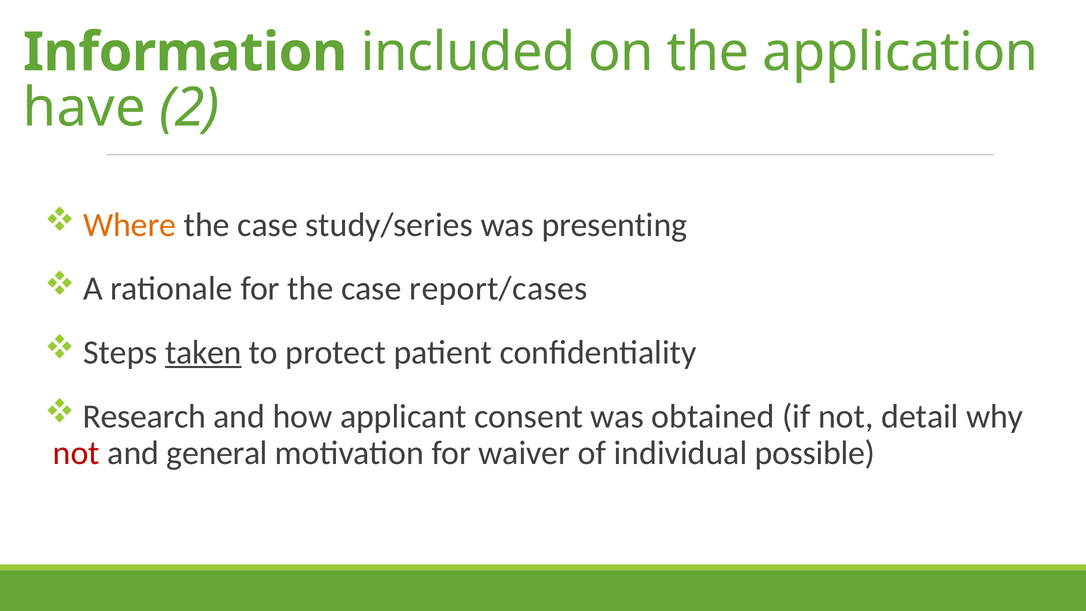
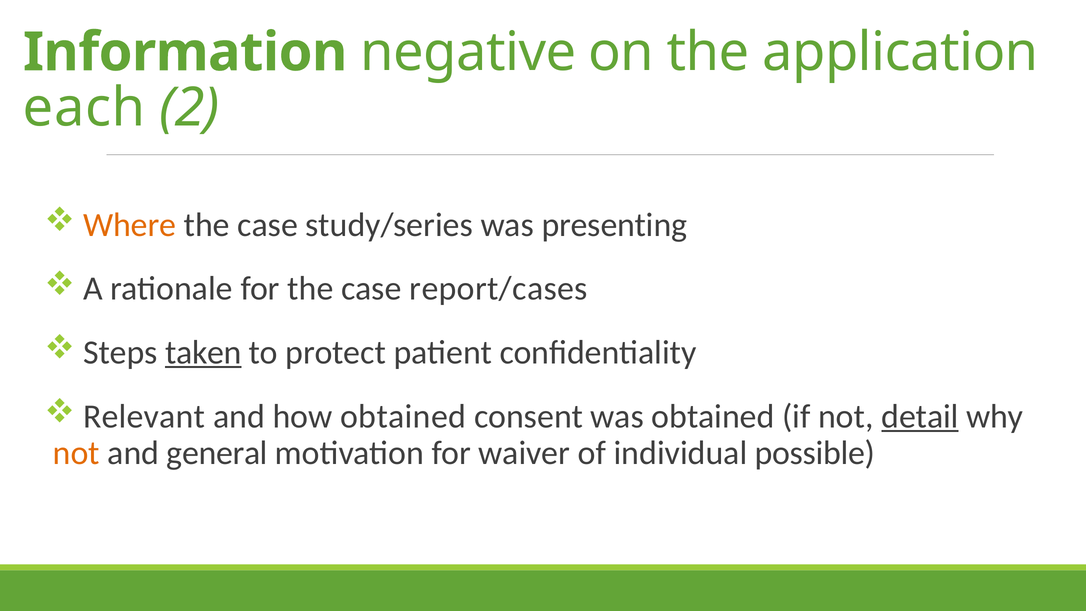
included: included -> negative (468, 52)
have: have -> each (84, 108)
Research: Research -> Relevant (144, 416)
how applicant: applicant -> obtained (403, 416)
detail underline: none -> present (920, 416)
not colour: red -> orange (76, 453)
